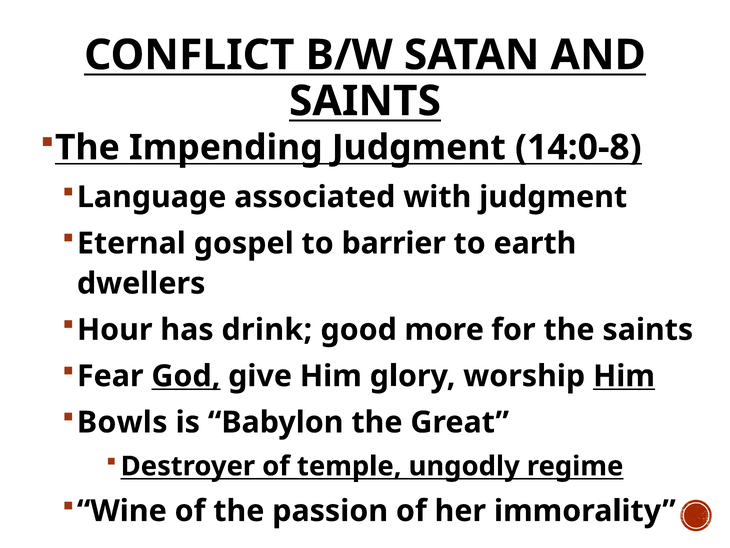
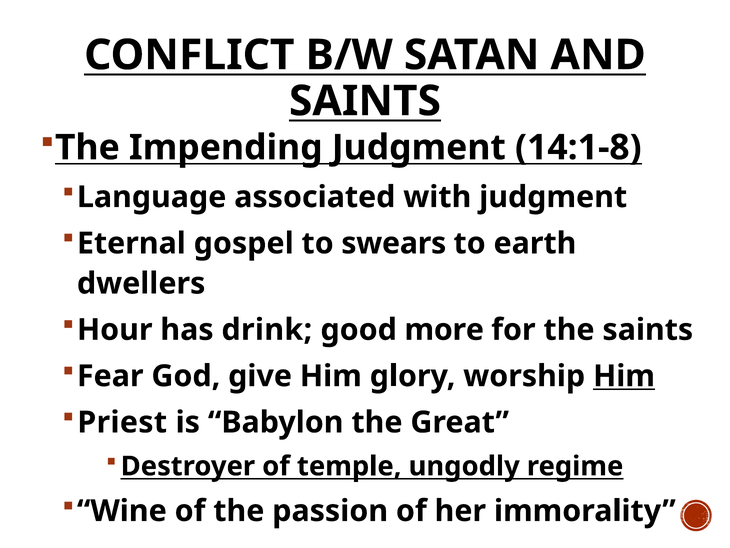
14:0-8: 14:0-8 -> 14:1-8 (578, 147)
barrier: barrier -> swears (394, 243)
God underline: present -> none (186, 376)
Bowls: Bowls -> Priest (122, 422)
